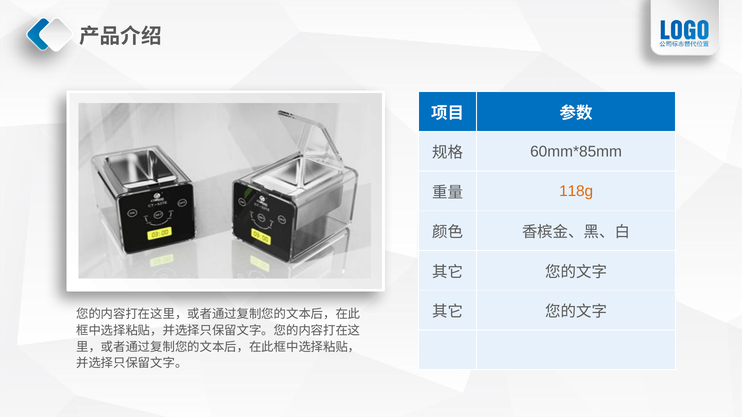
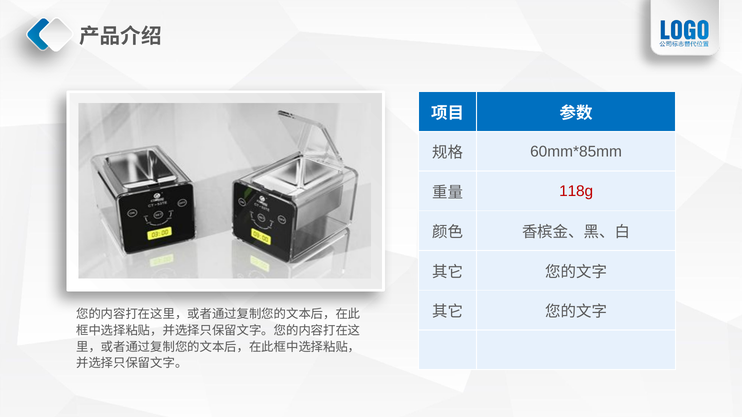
118g colour: orange -> red (576, 191)
